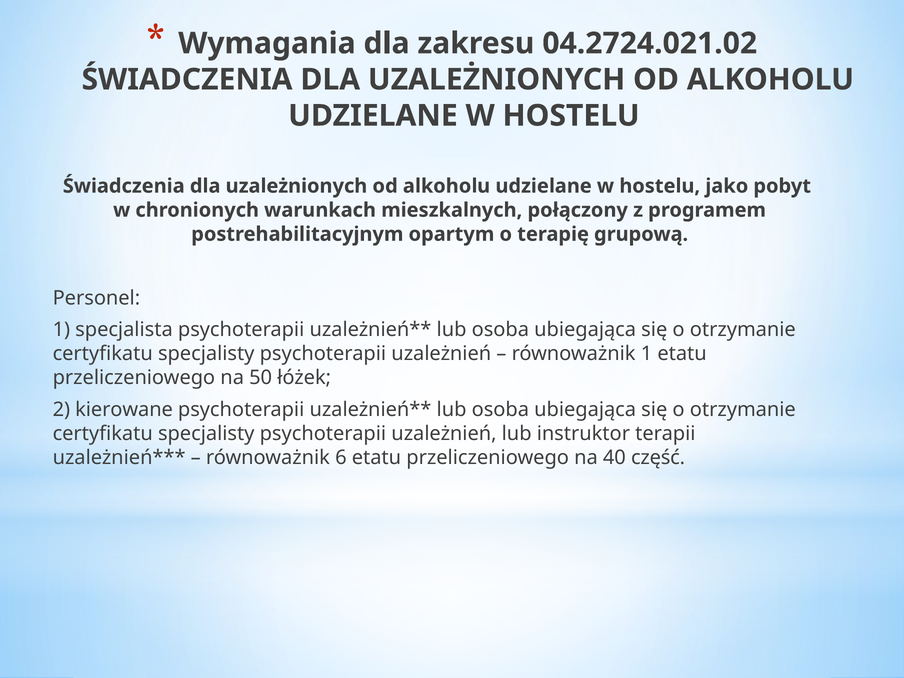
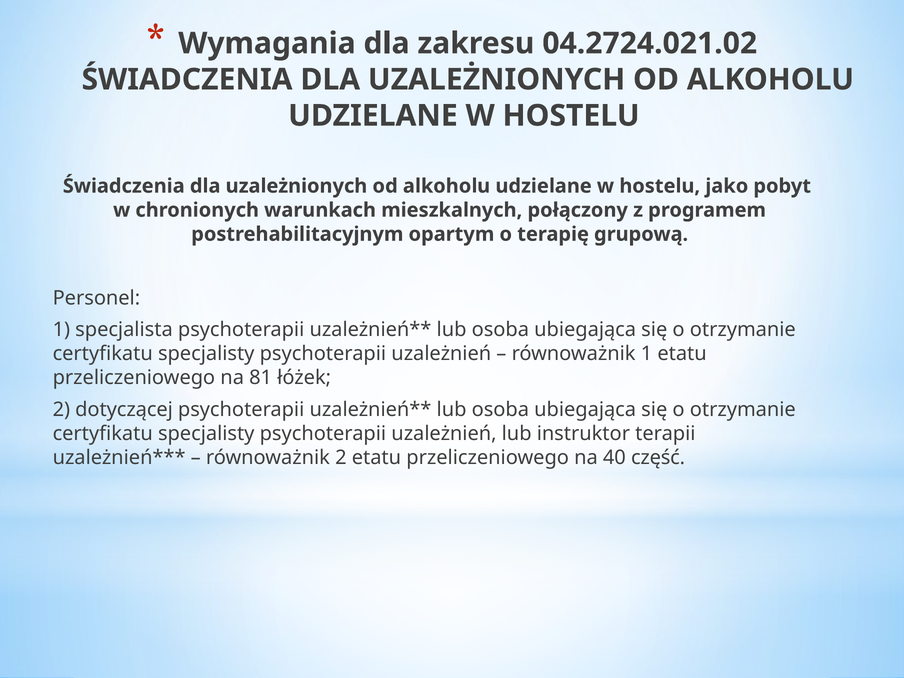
50: 50 -> 81 (261, 378)
kierowane: kierowane -> dotyczącej (124, 410)
równoważnik 6: 6 -> 2 (341, 458)
